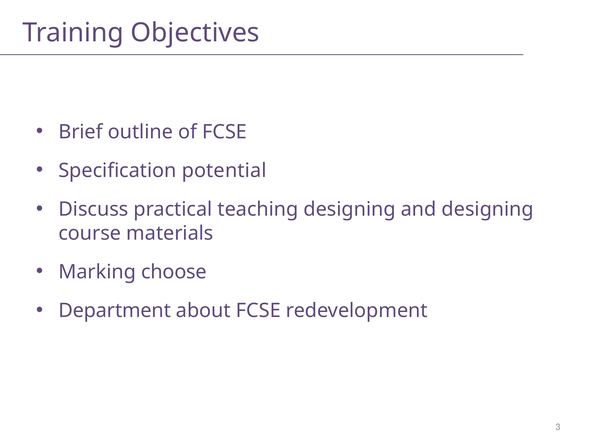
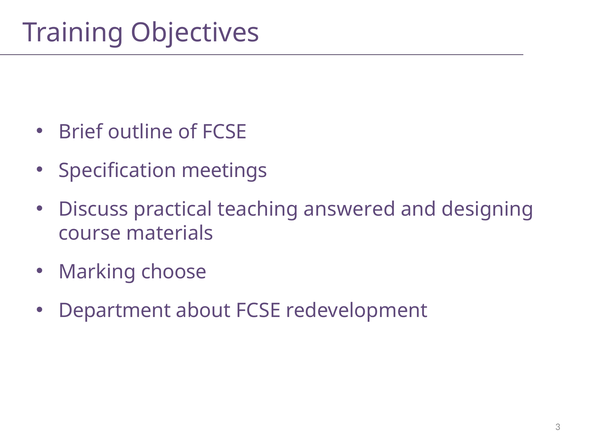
potential: potential -> meetings (224, 171)
teaching designing: designing -> answered (350, 209)
